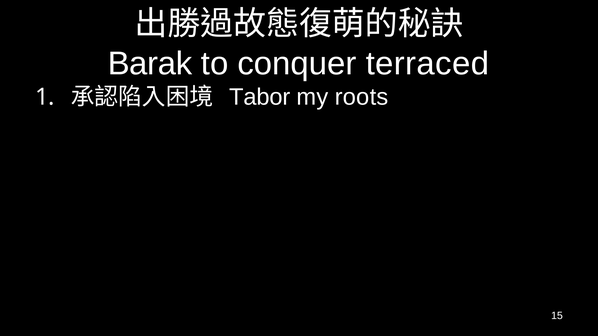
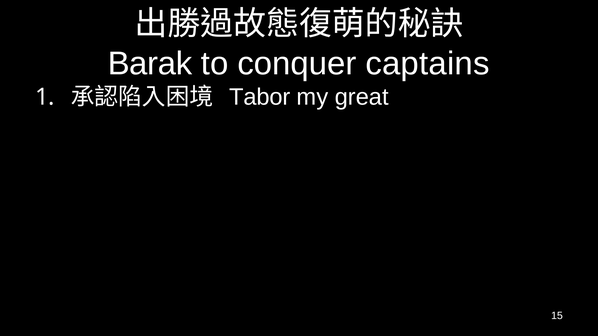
terraced: terraced -> captains (428, 64)
roots: roots -> great (362, 97)
